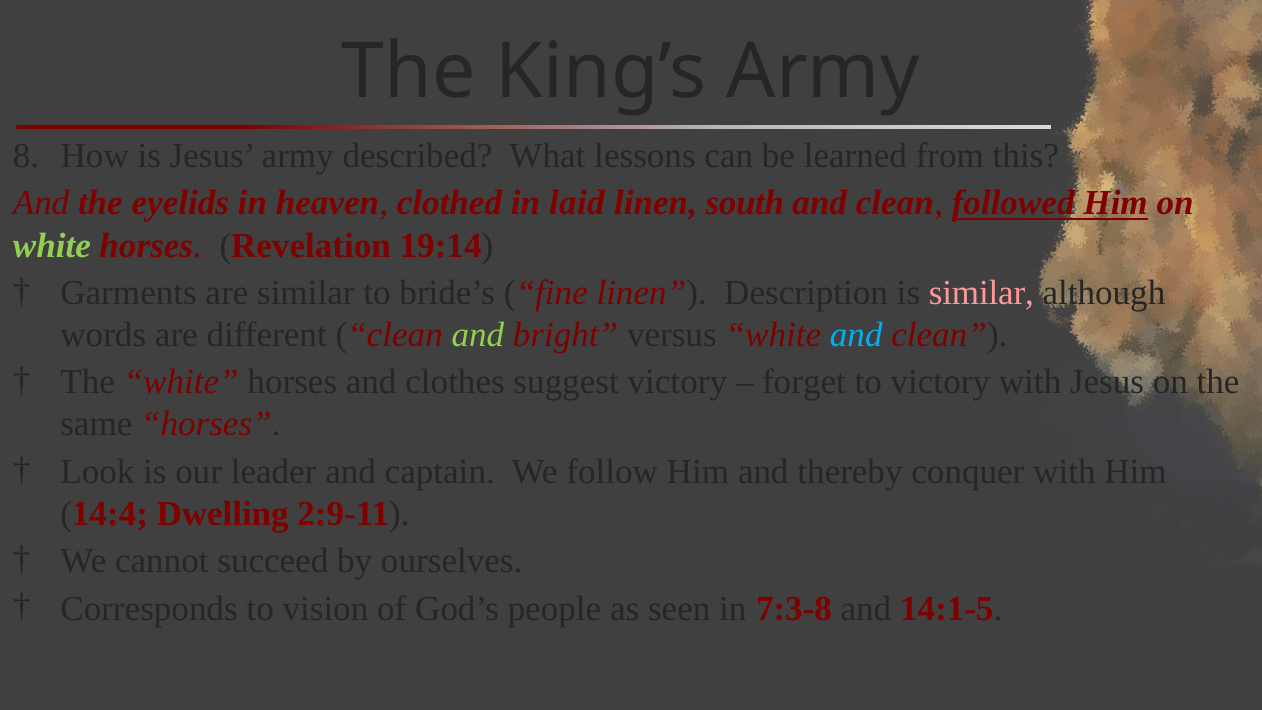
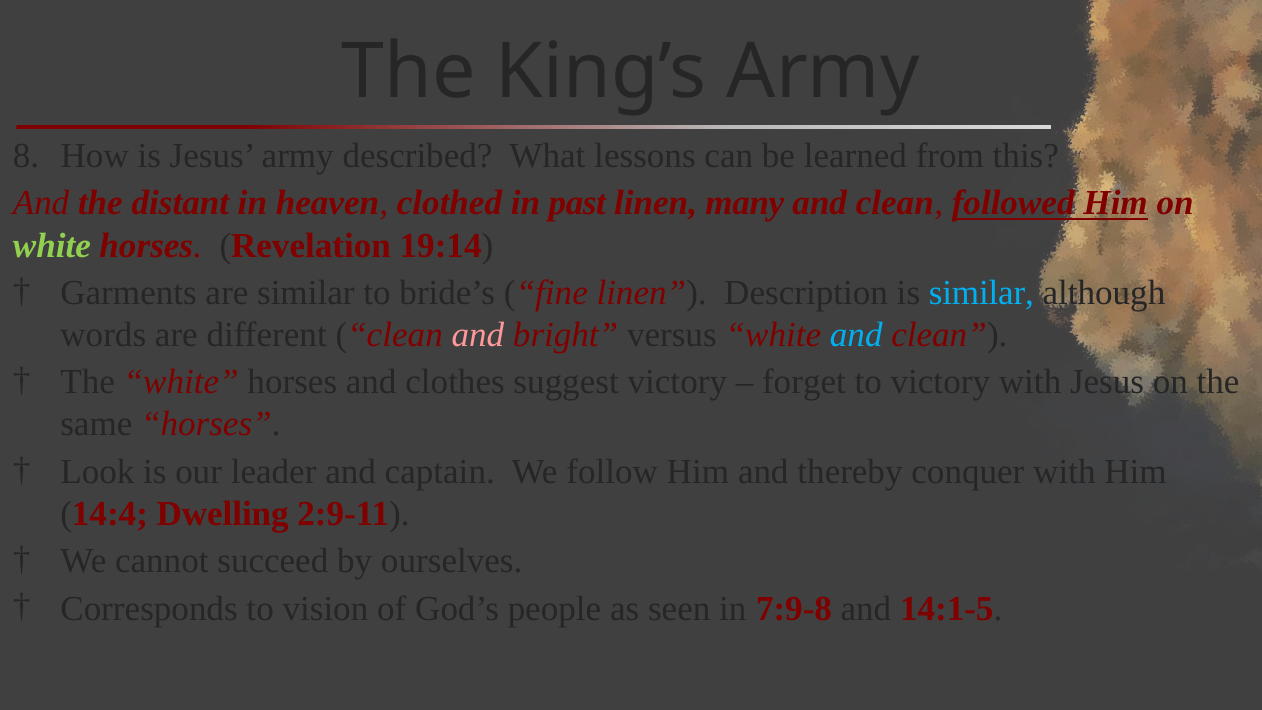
eyelids: eyelids -> distant (180, 203)
laid: laid -> past (577, 203)
south: south -> many (745, 203)
similar colour: pink -> light blue (981, 293)
and colour: light green -> pink (478, 335)
7:3-8: 7:3-8 -> 7:9-8 (794, 608)
